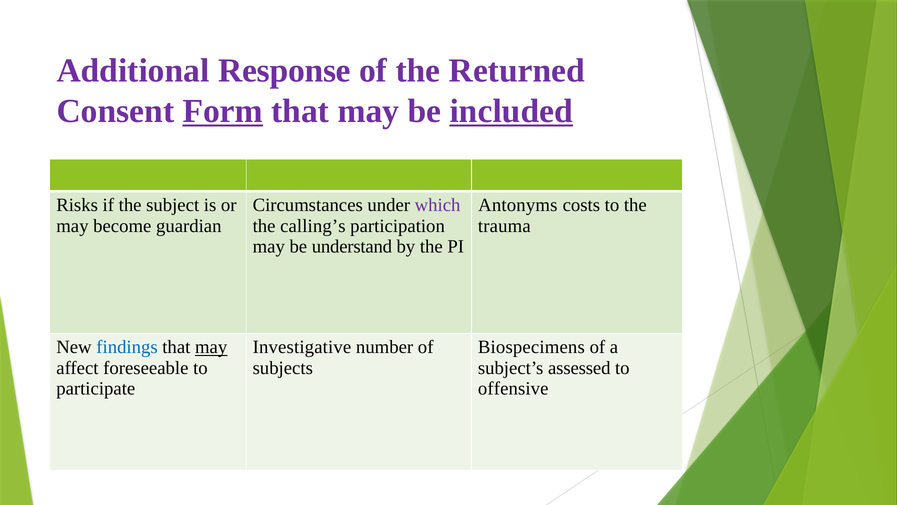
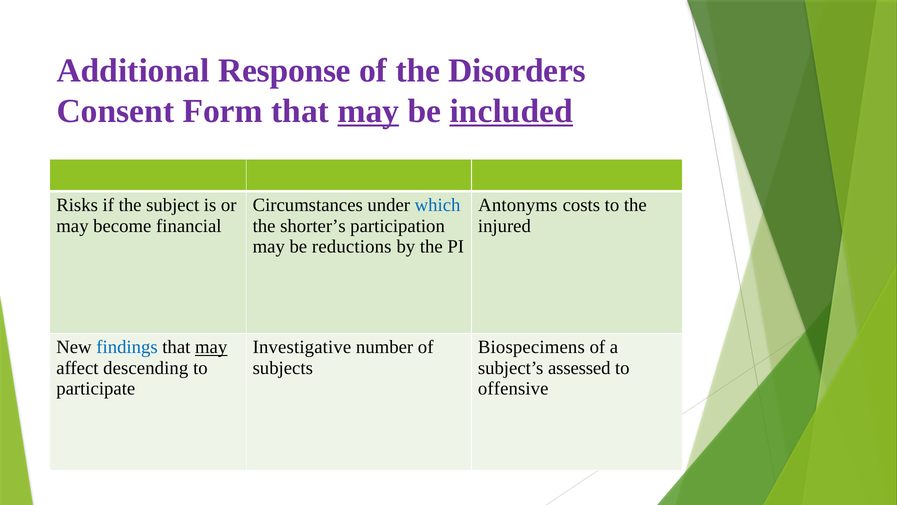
Returned: Returned -> Disorders (517, 71)
Form underline: present -> none (223, 111)
may underline: none -> present (368, 111)
which colour: purple -> blue (438, 205)
guardian: guardian -> financial (189, 226)
calling’s: calling’s -> shorter’s (313, 226)
trauma: trauma -> injured (504, 226)
understand: understand -> reductions (352, 246)
foreseeable: foreseeable -> descending (146, 368)
